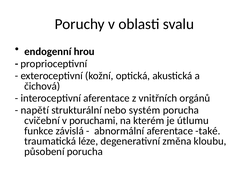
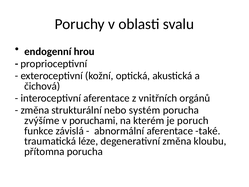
napětí: napětí -> změna (35, 110)
cvičební: cvičební -> zvýšíme (42, 120)
útlumu: útlumu -> poruch (193, 120)
působení: působení -> přítomna (44, 151)
